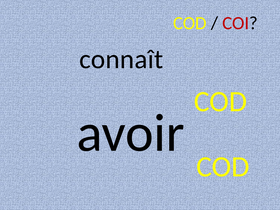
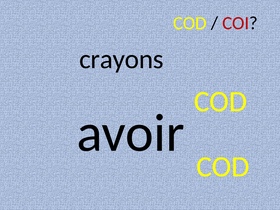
connaît: connaît -> crayons (121, 59)
